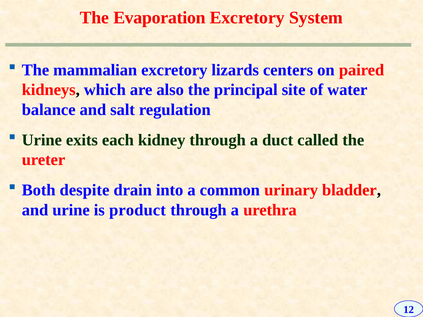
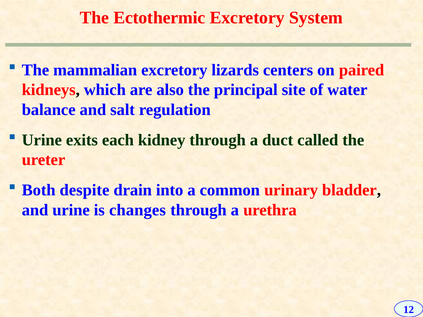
Evaporation: Evaporation -> Ectothermic (159, 18)
product: product -> changes (137, 210)
